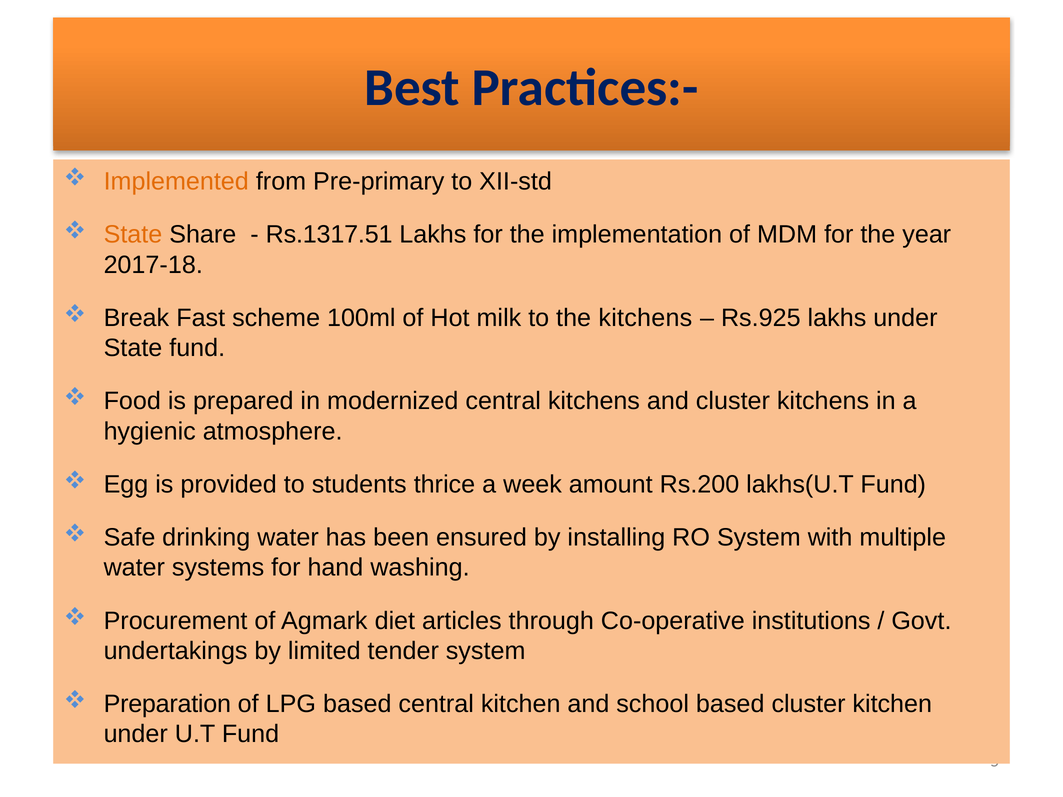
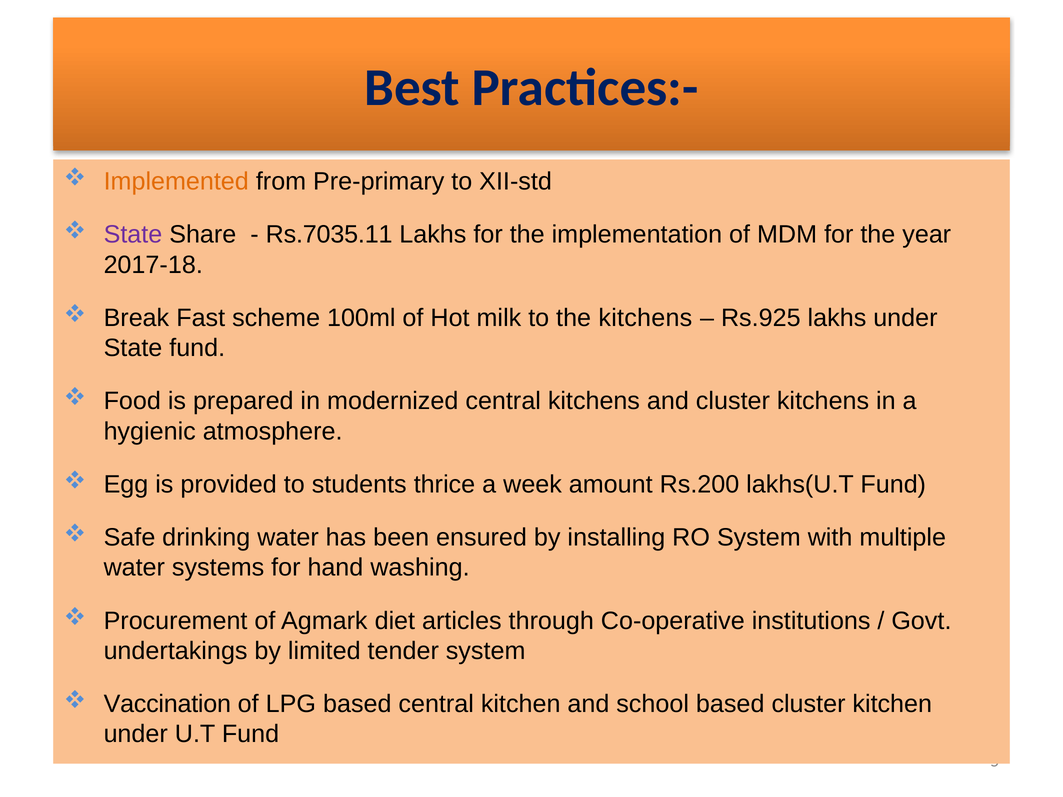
State colour: orange -> purple (133, 235)
Rs.1317.51: Rs.1317.51 -> Rs.7035.11 (329, 235)
Preparation: Preparation -> Vaccination (167, 704)
